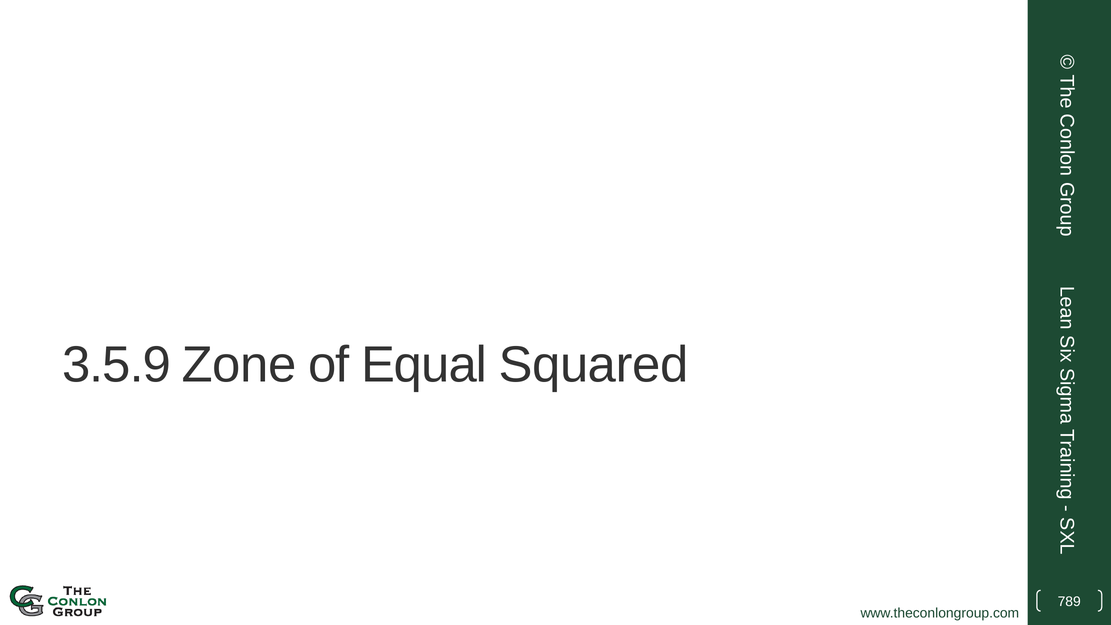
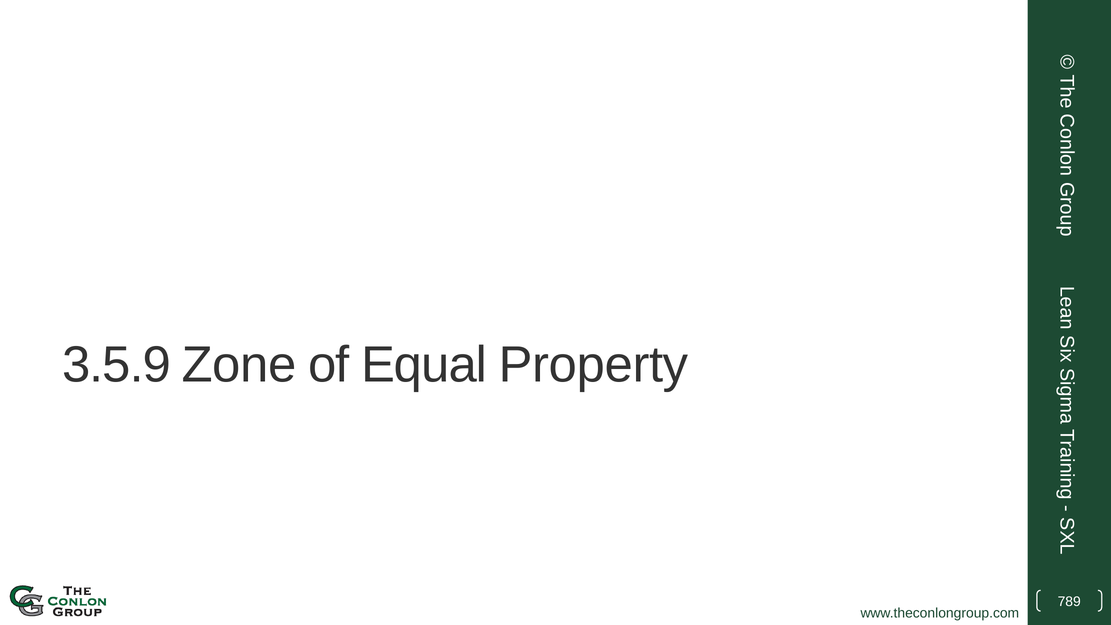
Squared: Squared -> Property (594, 365)
